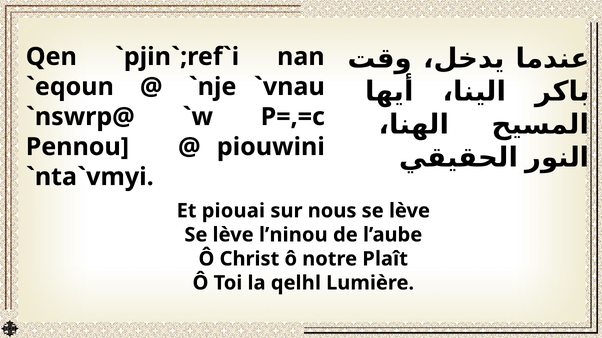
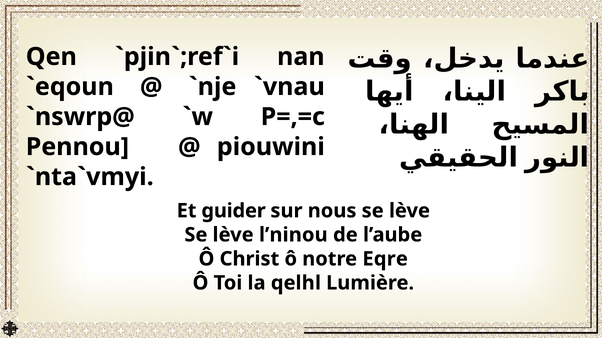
piouai: piouai -> guider (234, 211)
Plaît: Plaît -> Eqre (385, 259)
